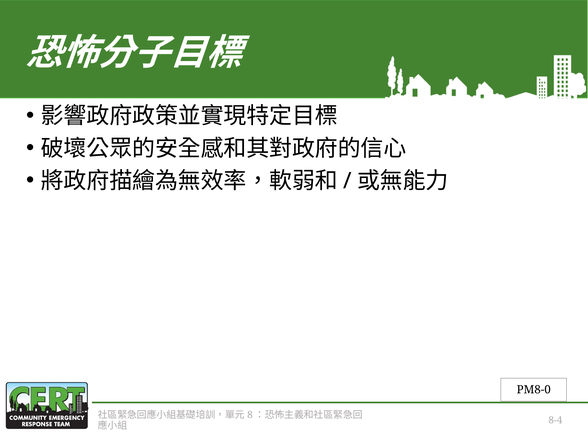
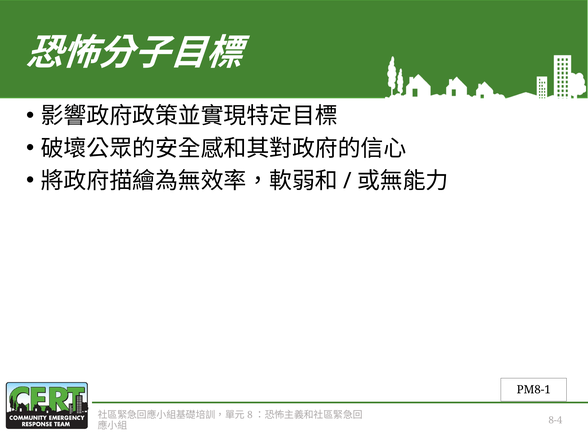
PM8-0: PM8-0 -> PM8-1 (534, 390)
